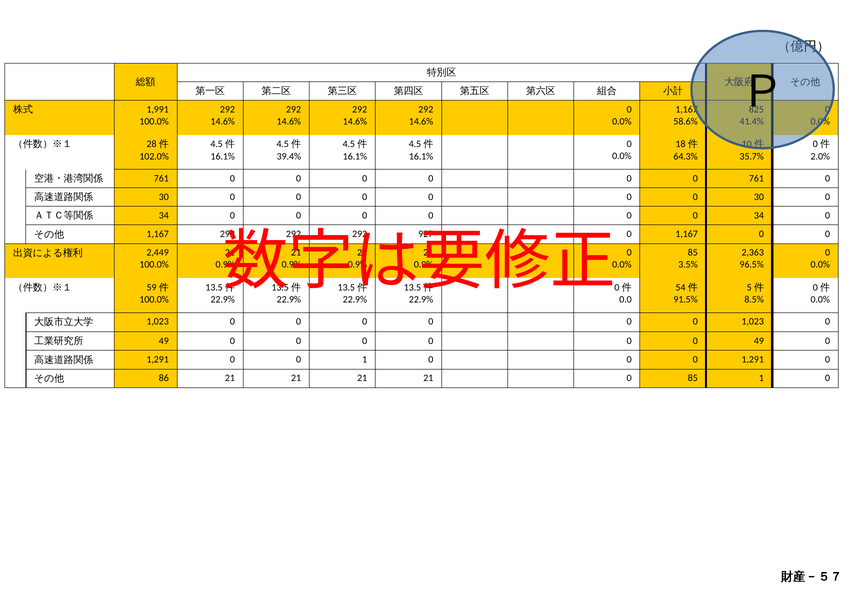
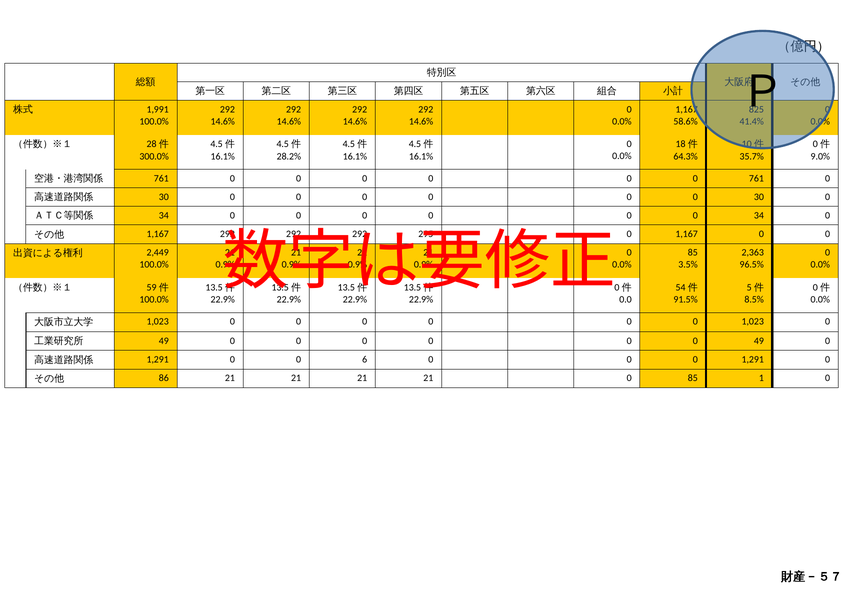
102.0%: 102.0% -> 300.0% (154, 156)
39.4%: 39.4% -> 28.2% (289, 156)
2.0%: 2.0% -> 9.0% (820, 156)
927: 927 -> 295 (426, 234)
0 1: 1 -> 6 (365, 360)
